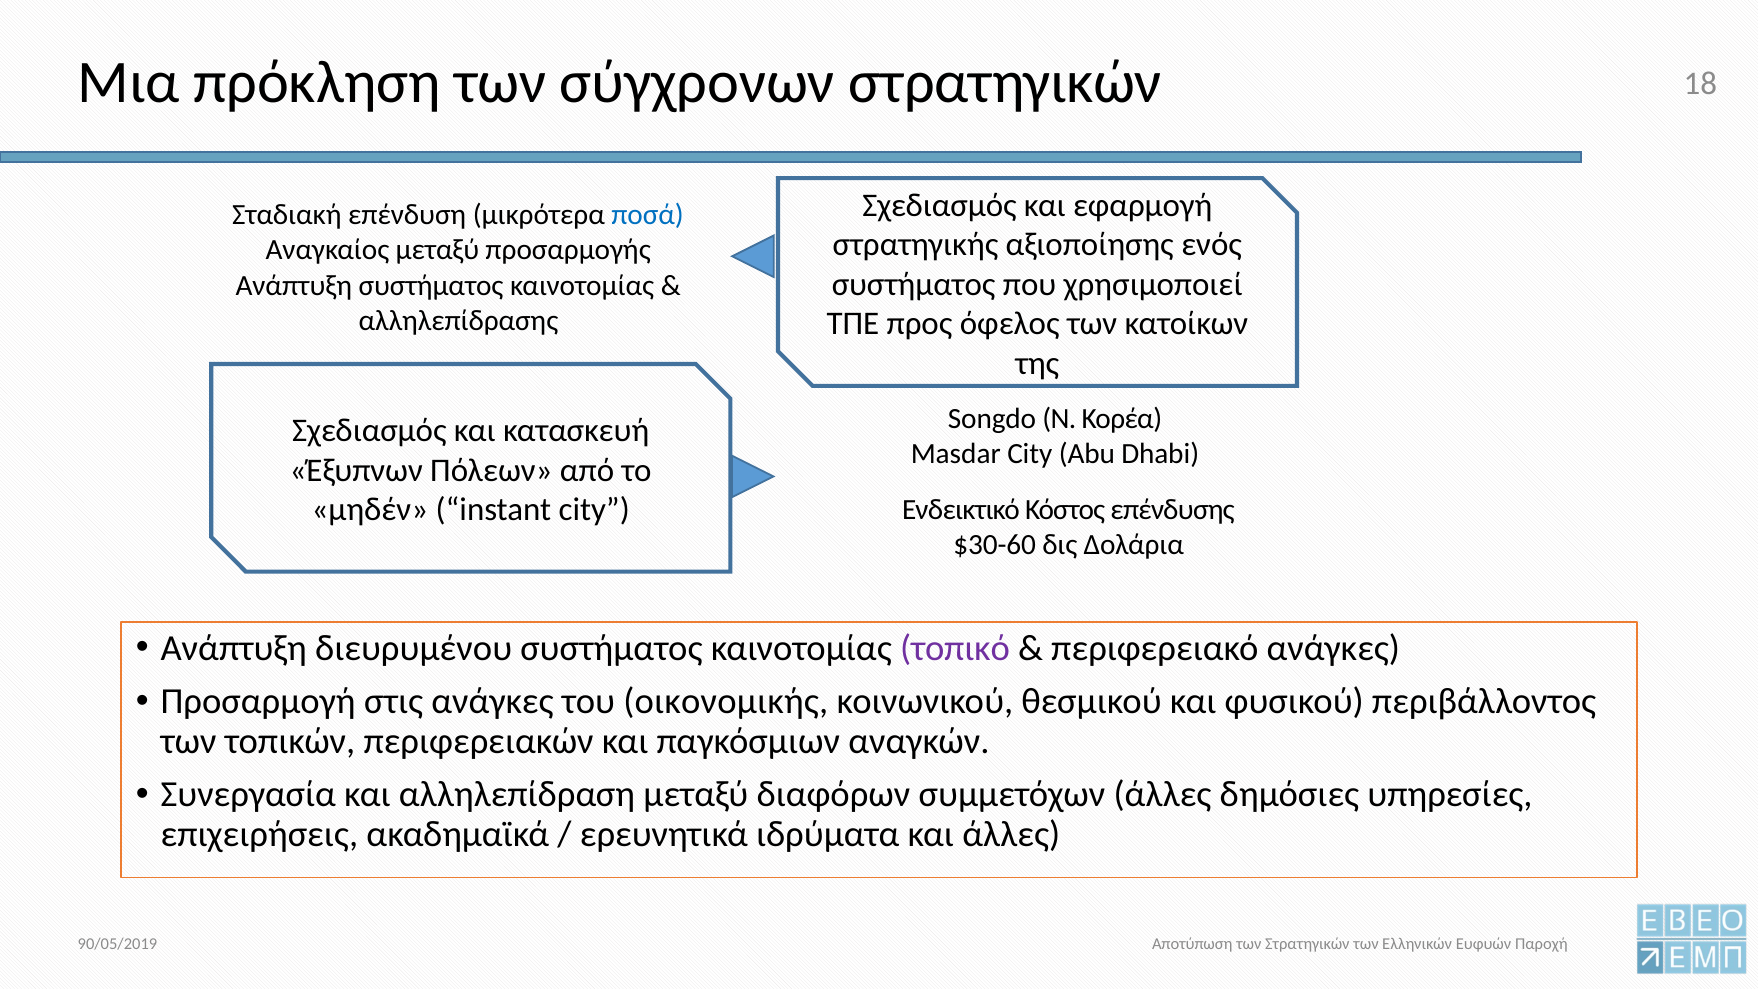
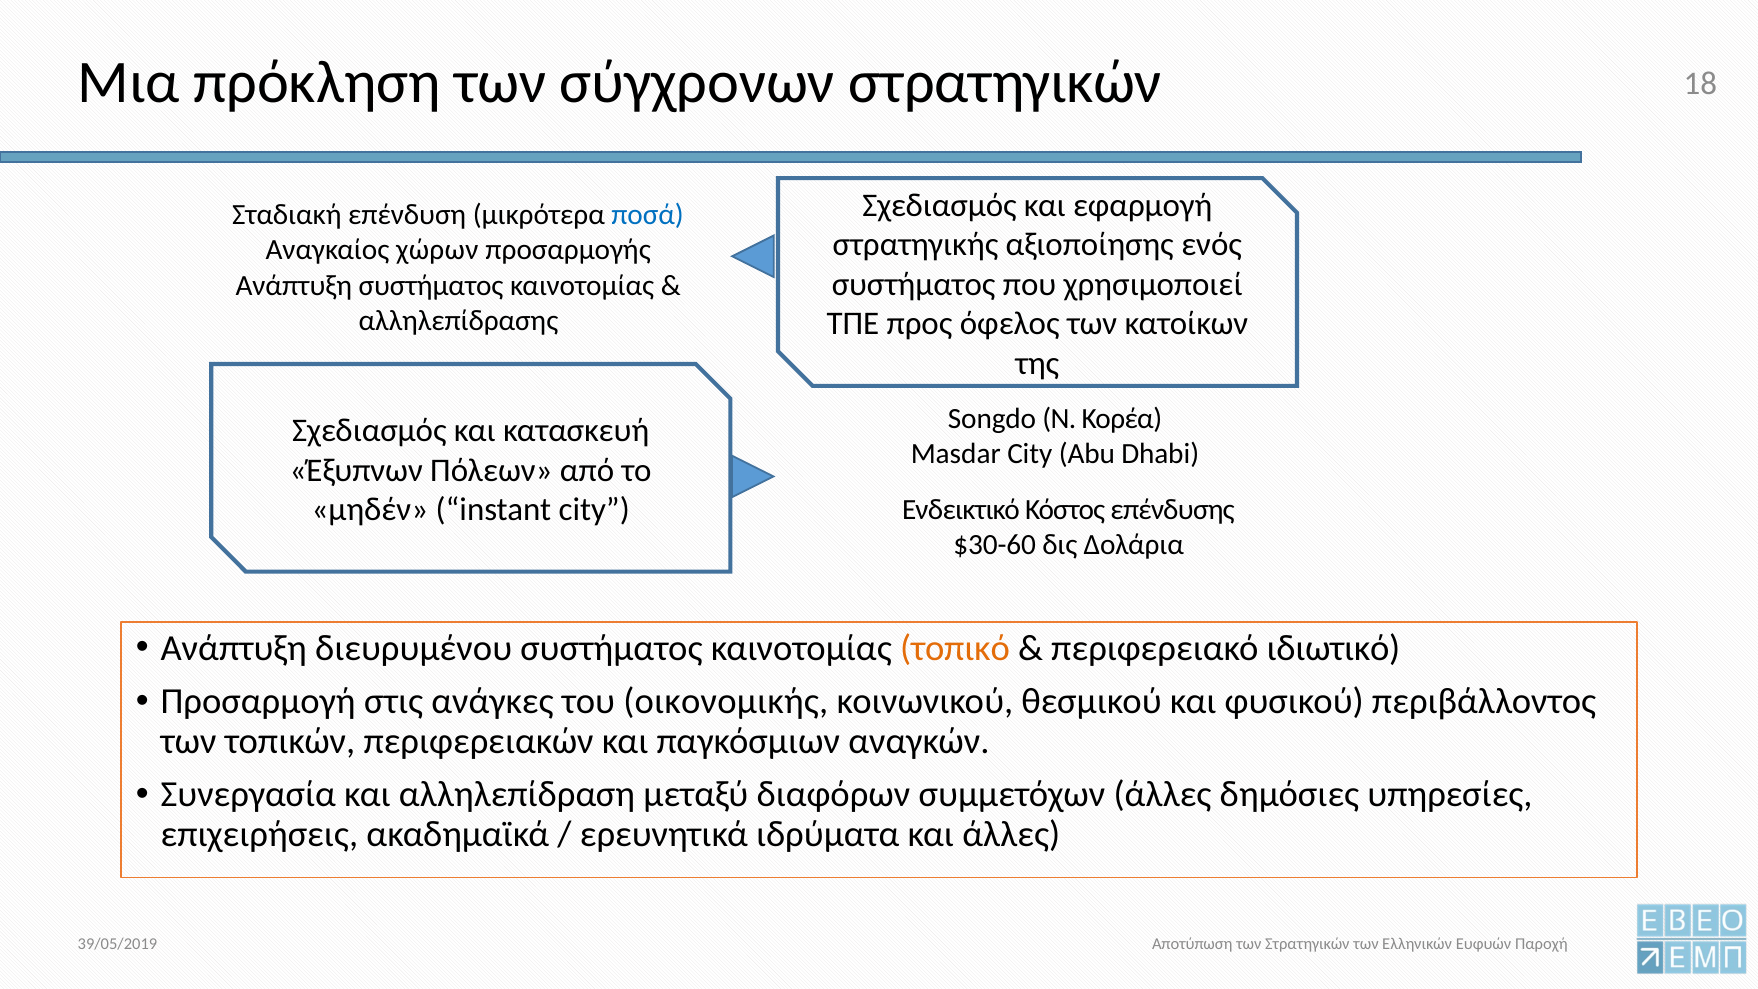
Αναγκαίος μεταξύ: μεταξύ -> χώρων (437, 250)
τοπικό colour: purple -> orange (955, 648)
περιφερειακό ανάγκες: ανάγκες -> ιδιωτικό (1333, 648)
90/05/2019: 90/05/2019 -> 39/05/2019 (117, 944)
